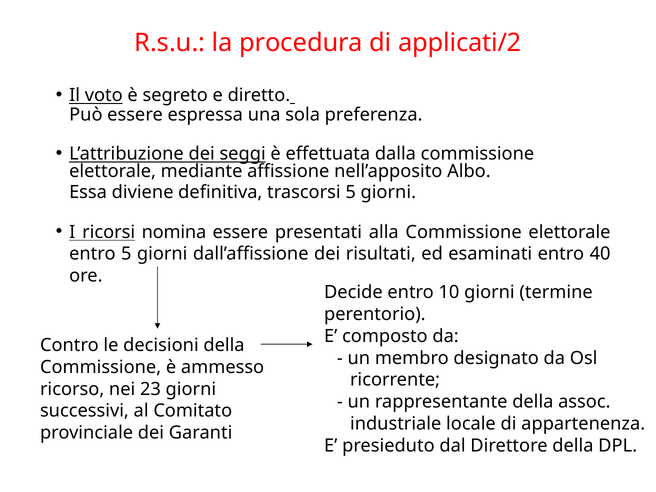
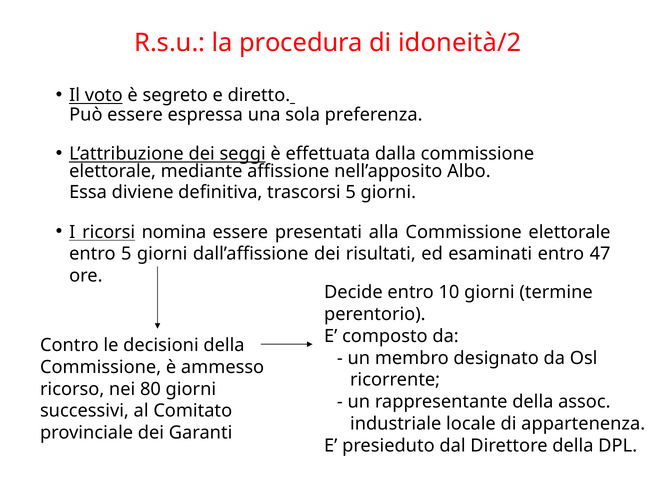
applicati/2: applicati/2 -> idoneità/2 (460, 43)
40: 40 -> 47 (600, 254)
23: 23 -> 80 (150, 389)
